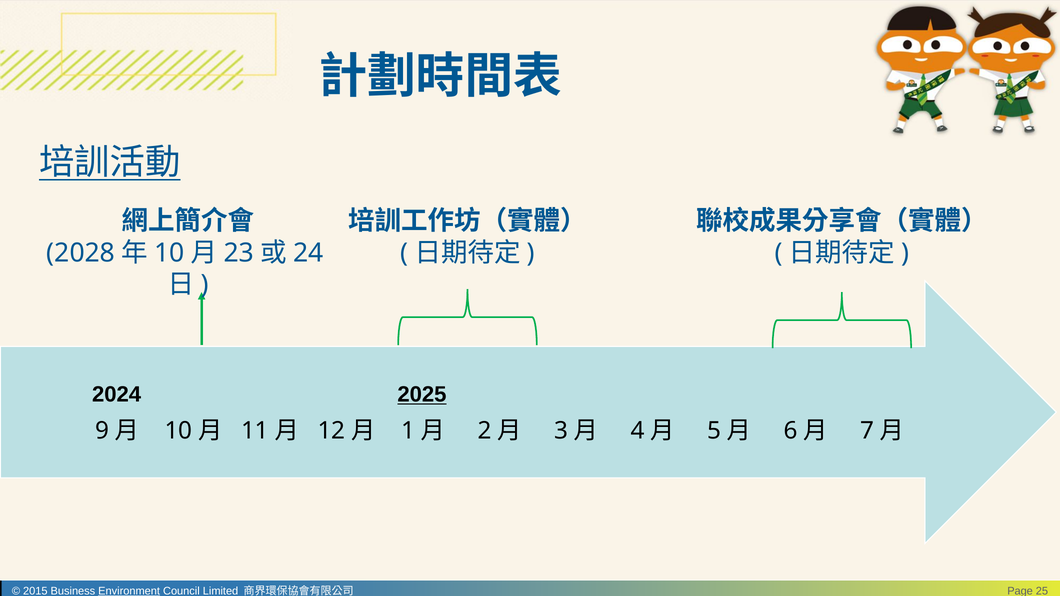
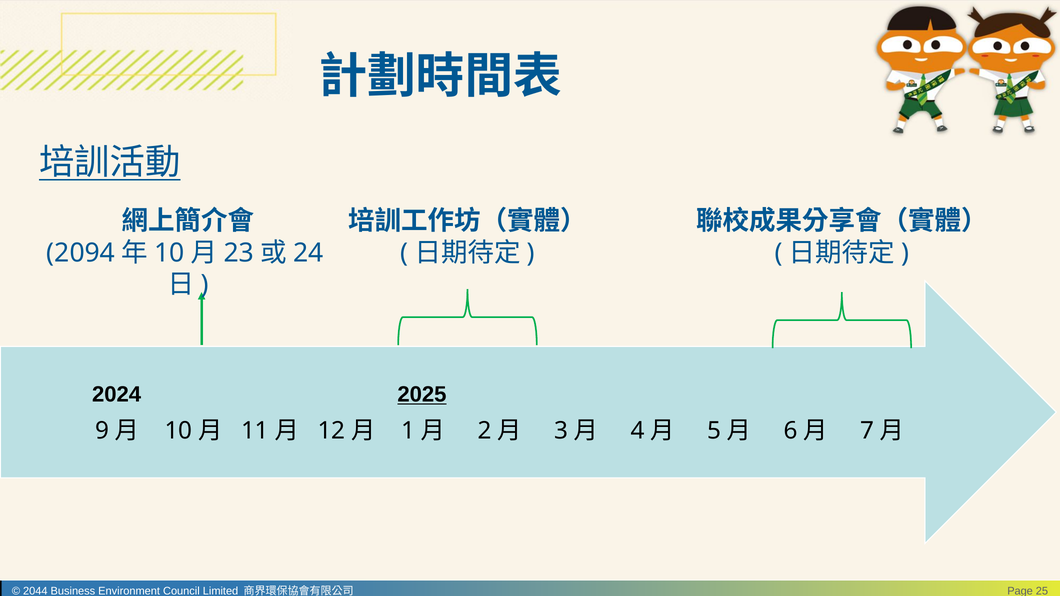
2028: 2028 -> 2094 (81, 253)
2015: 2015 -> 2044 (35, 591)
Environment underline: present -> none (129, 591)
